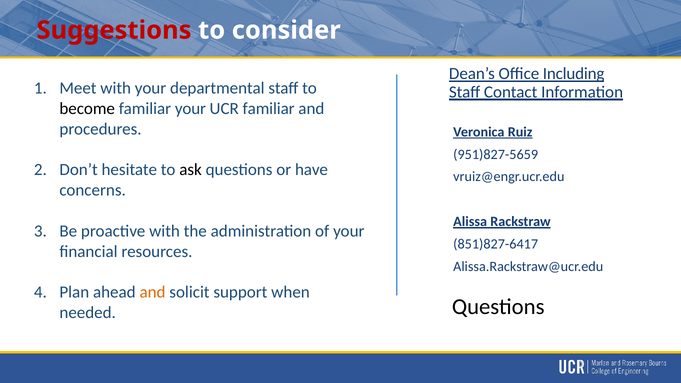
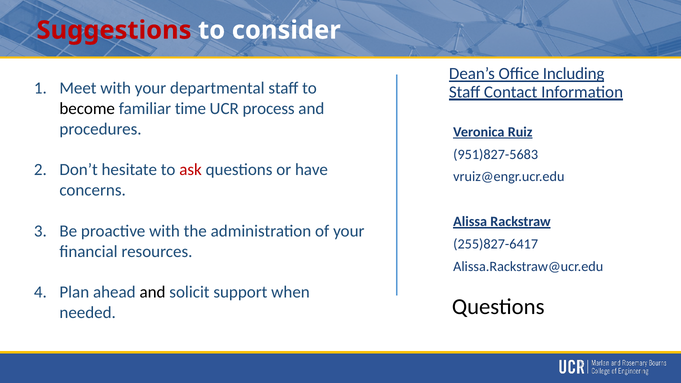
familiar your: your -> time (190, 109)
UCR familiar: familiar -> process (269, 109)
951)827-5659: 951)827-5659 -> 951)827-5683 (496, 154)
ask colour: black -> red (191, 170)
851)827-6417: 851)827-6417 -> 255)827-6417 (496, 244)
and colour: orange -> black (153, 292)
